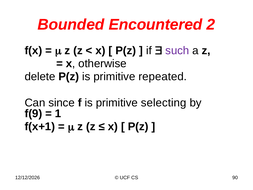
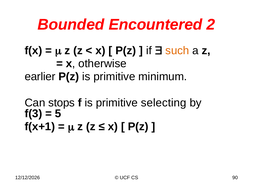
such colour: purple -> orange (177, 50)
delete: delete -> earlier (40, 77)
repeated: repeated -> minimum (163, 77)
since: since -> stops (62, 103)
f(9: f(9 -> f(3 (33, 113)
1: 1 -> 5 (58, 113)
